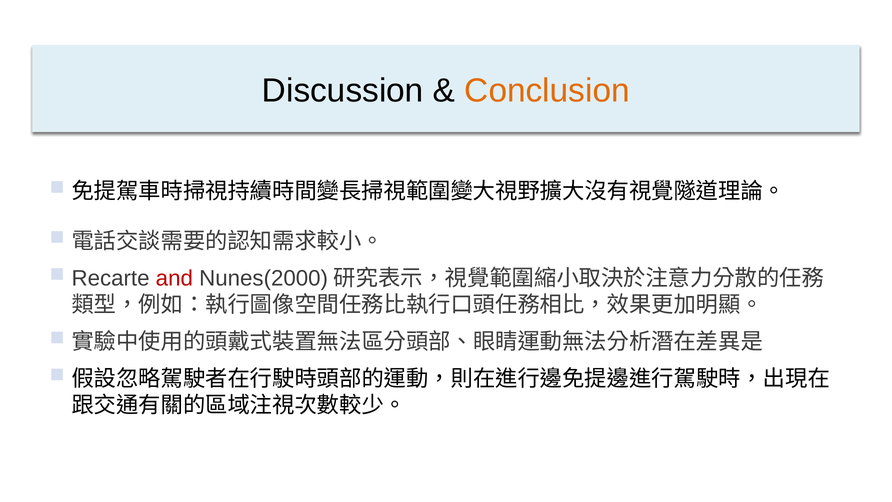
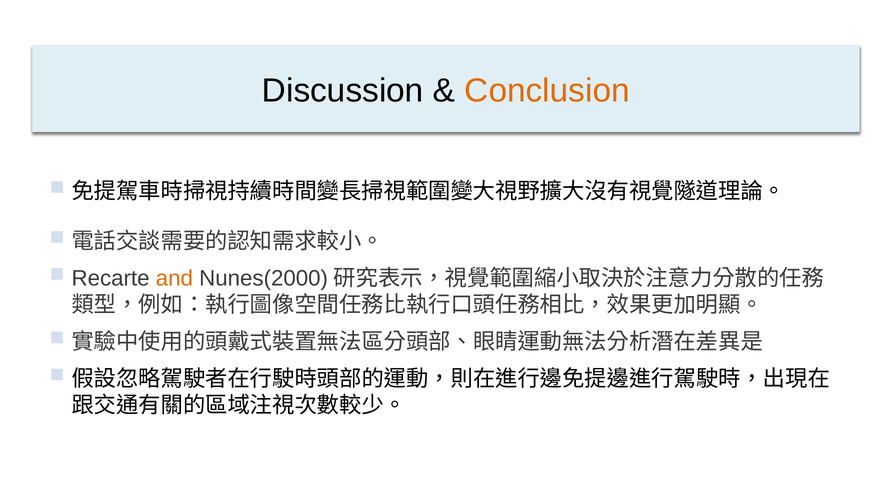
and colour: red -> orange (174, 278)
